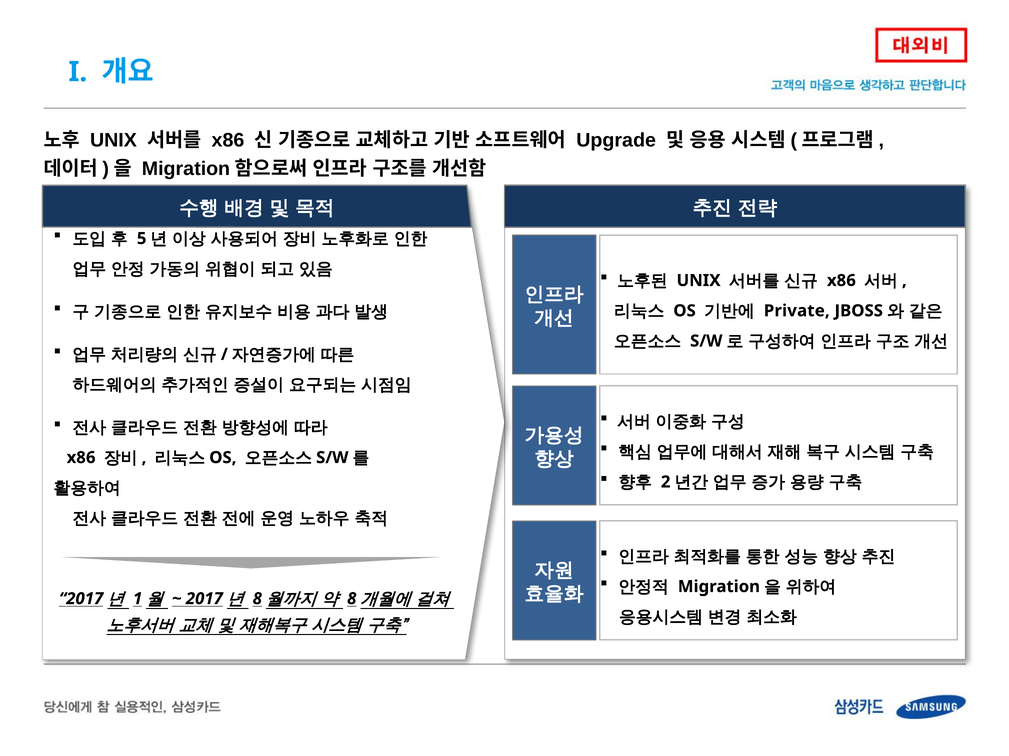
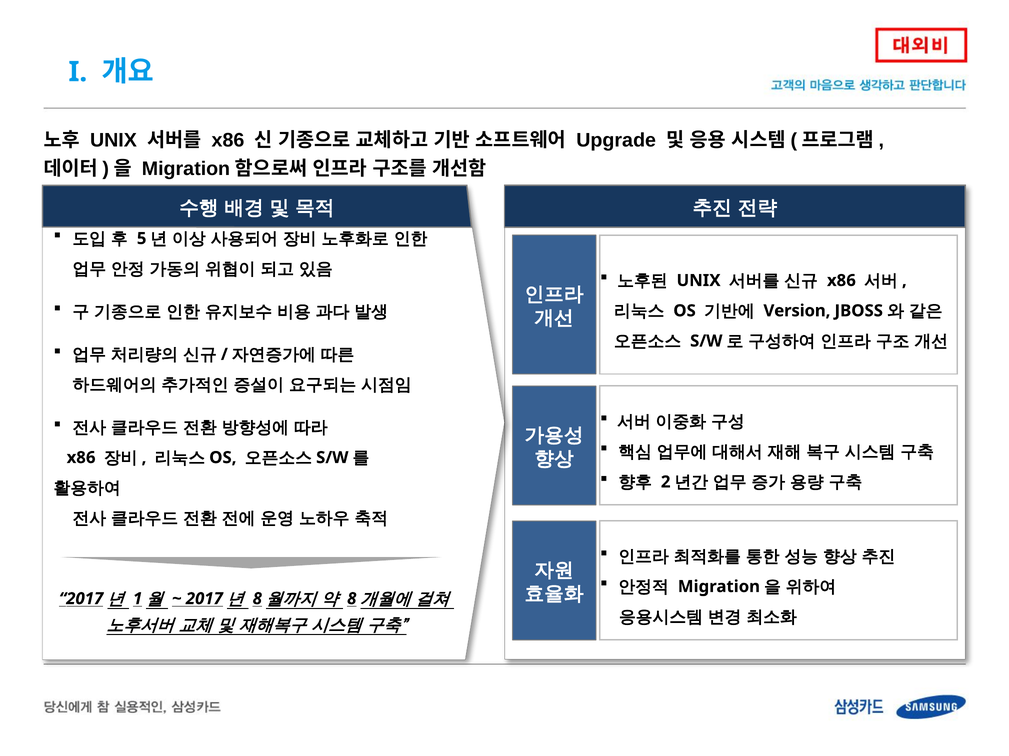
Private: Private -> Version (797, 311)
